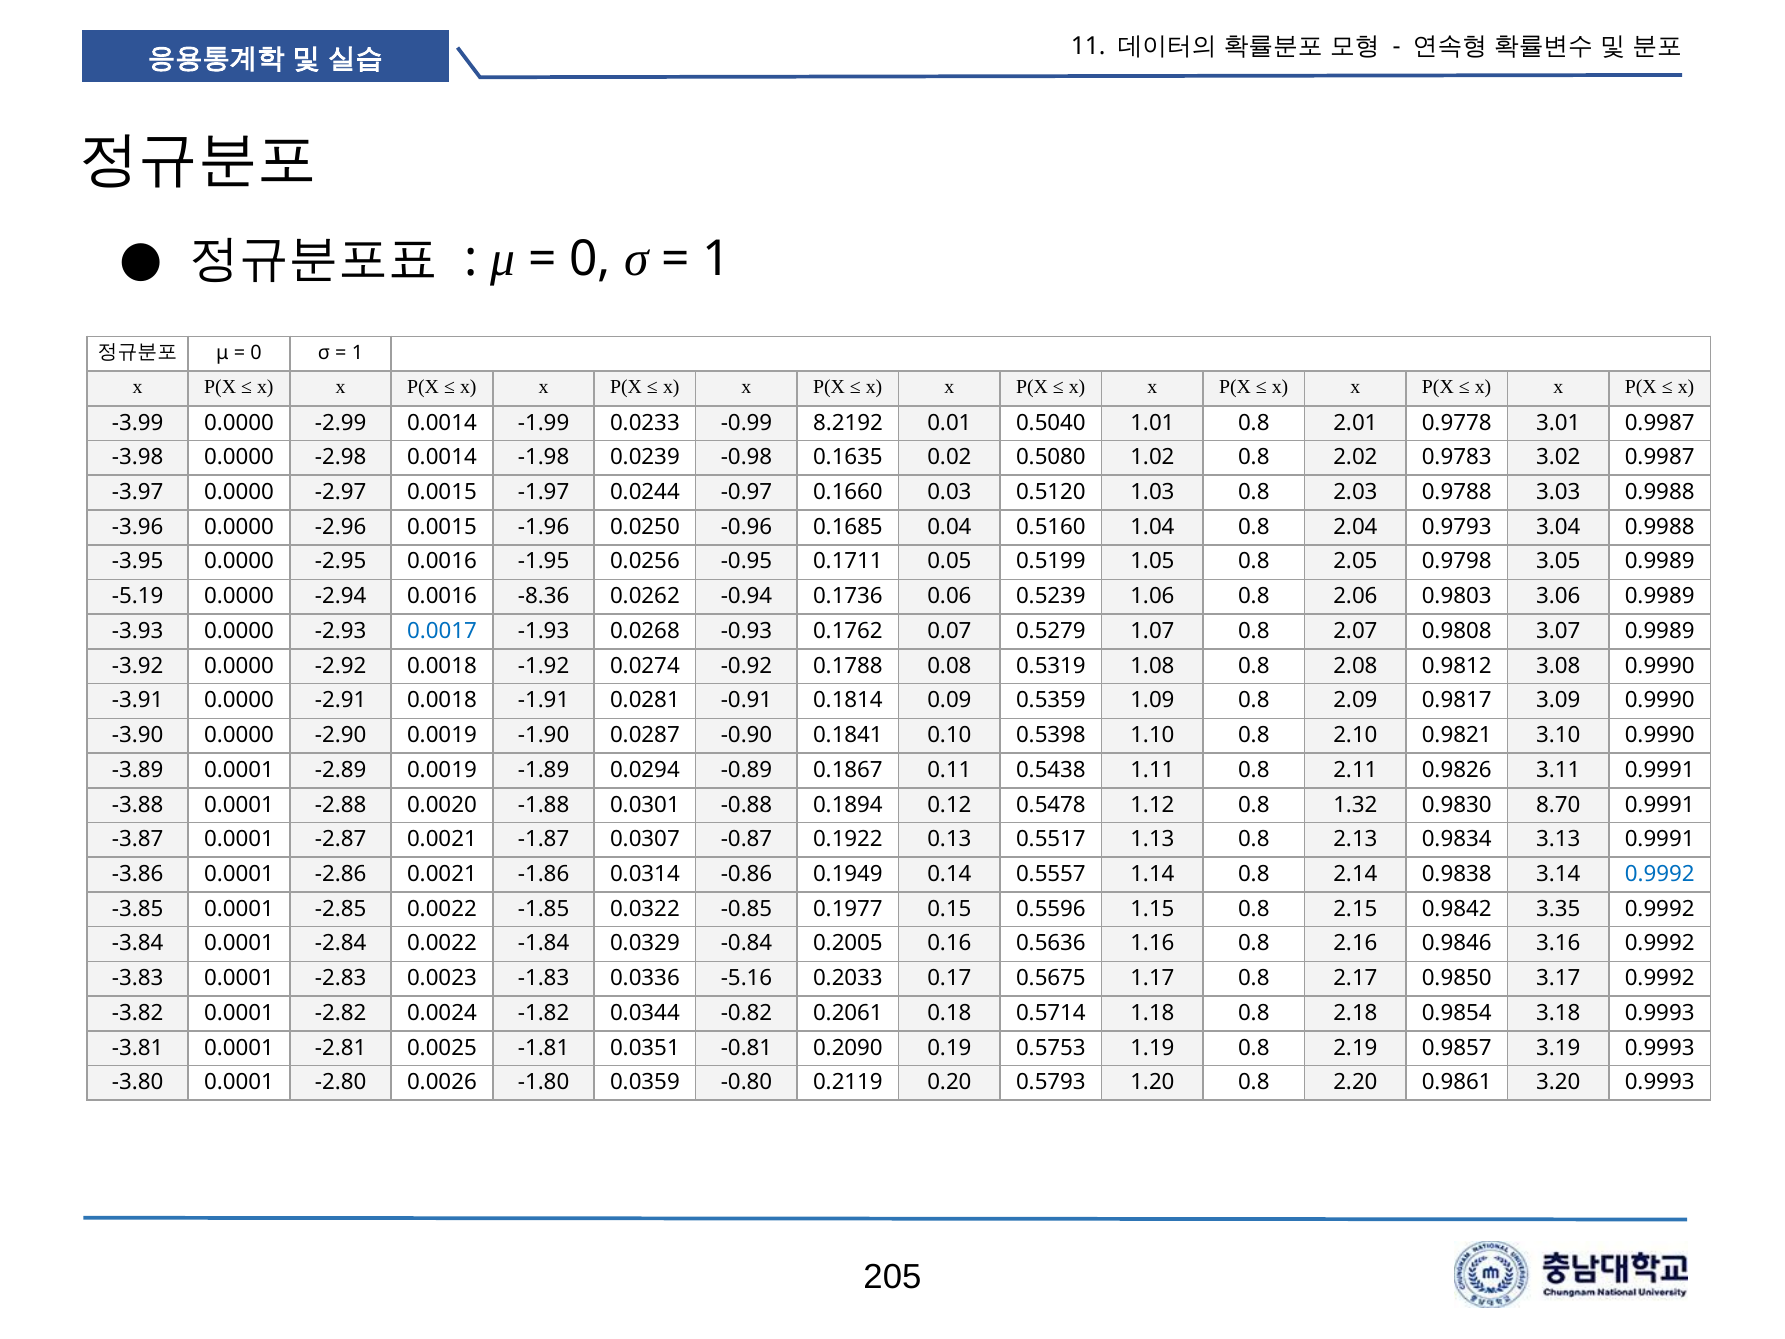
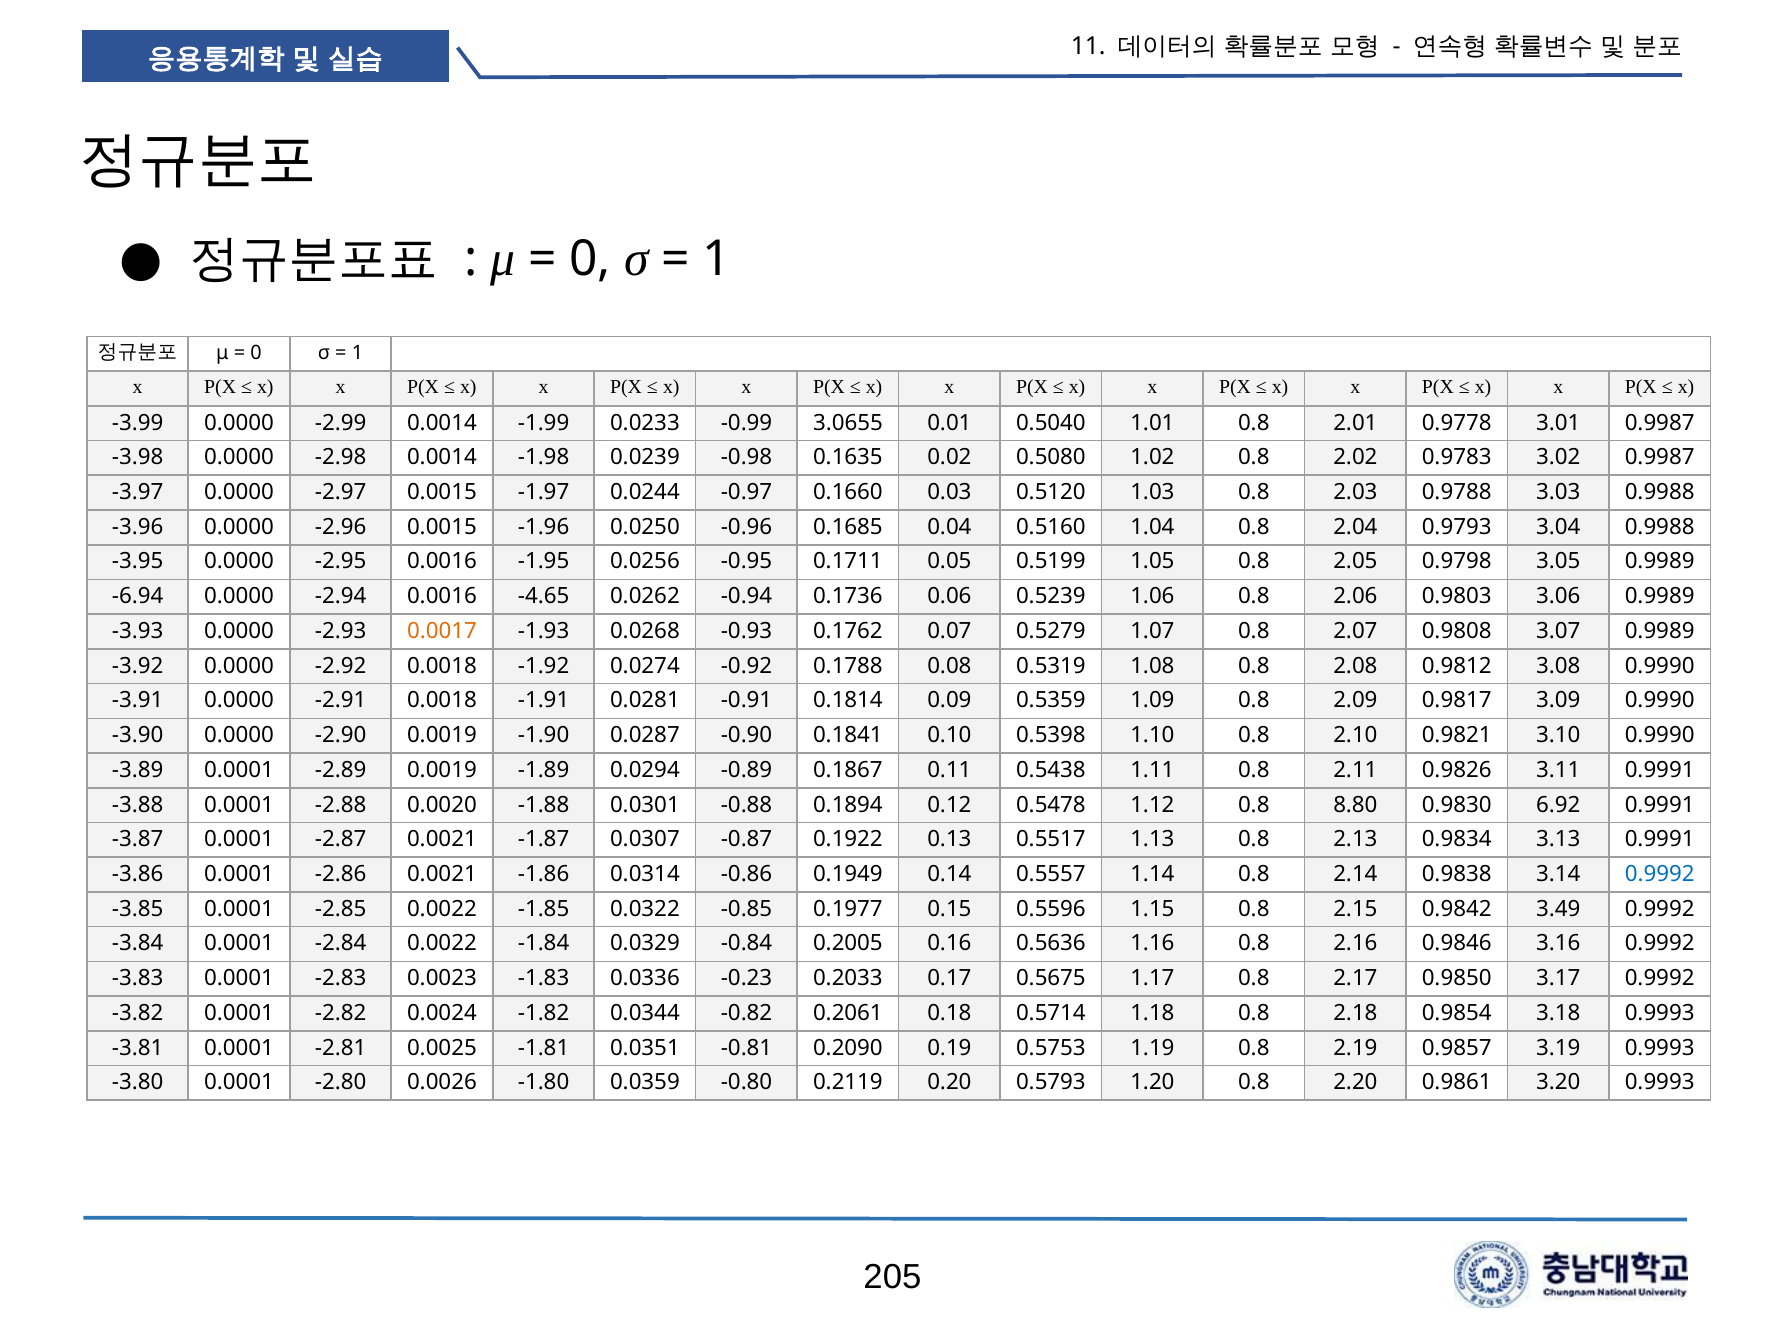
8.2192: 8.2192 -> 3.0655 (848, 423)
-5.19: -5.19 -> -6.94 (138, 596)
-8.36: -8.36 -> -4.65 (544, 596)
0.0017 colour: blue -> orange (442, 631)
1.32: 1.32 -> 8.80 (1355, 805)
8.70: 8.70 -> 6.92 (1558, 805)
3.35: 3.35 -> 3.49 (1558, 909)
-5.16: -5.16 -> -0.23 (747, 978)
